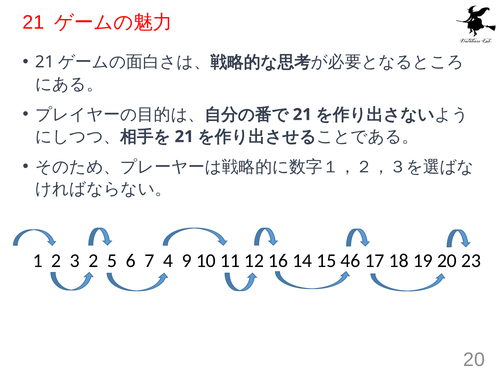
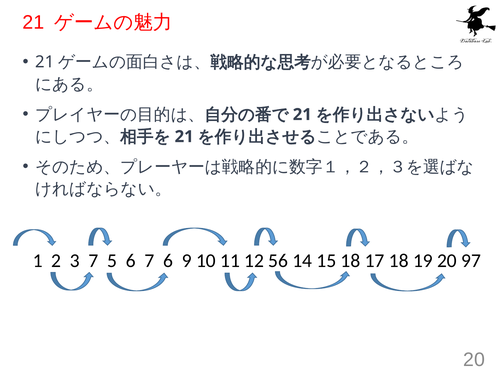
3 2: 2 -> 7 (94, 261)
7 4: 4 -> 6 (168, 261)
16: 16 -> 56 (278, 261)
15 46: 46 -> 18 (351, 261)
23: 23 -> 97 (471, 261)
